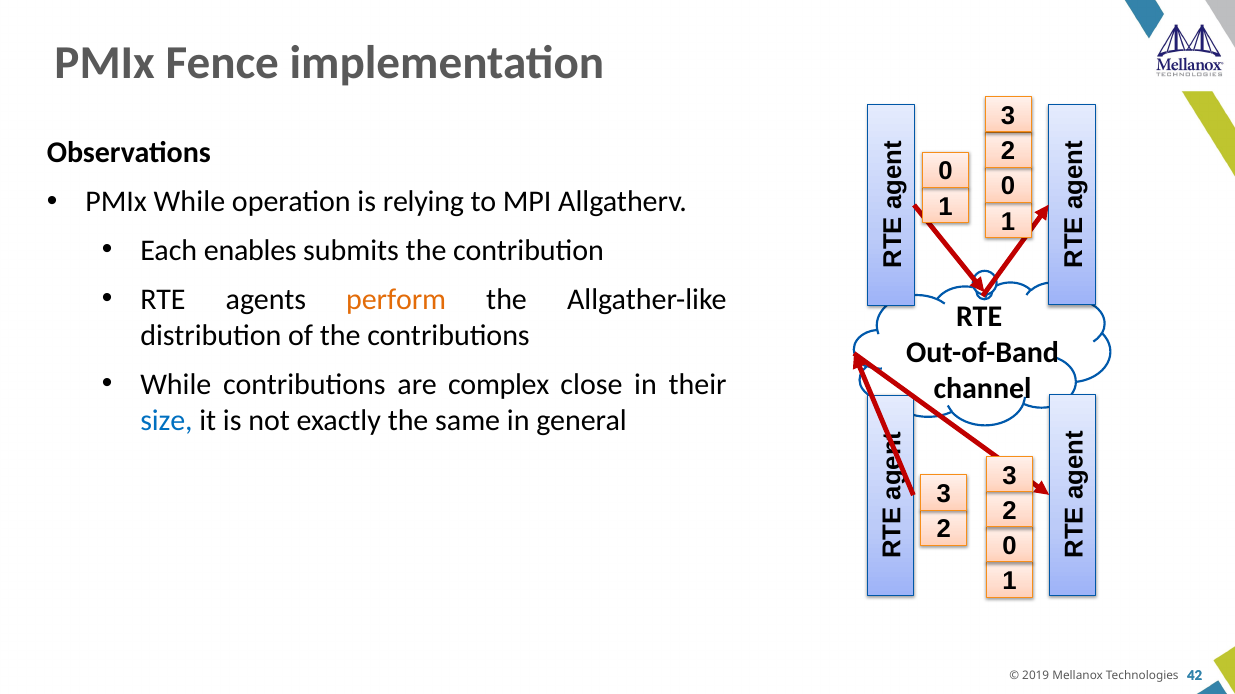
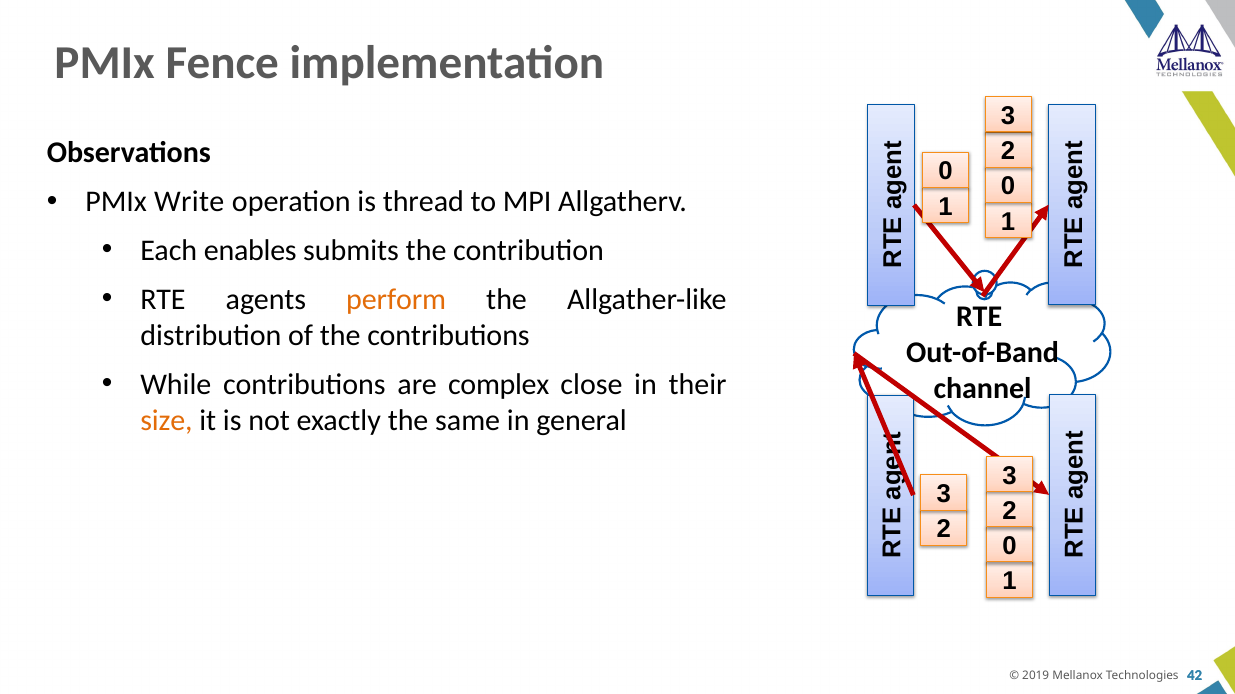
PMIx While: While -> Write (189, 202)
relying: relying -> thread (423, 202)
size colour: blue -> orange (167, 421)
